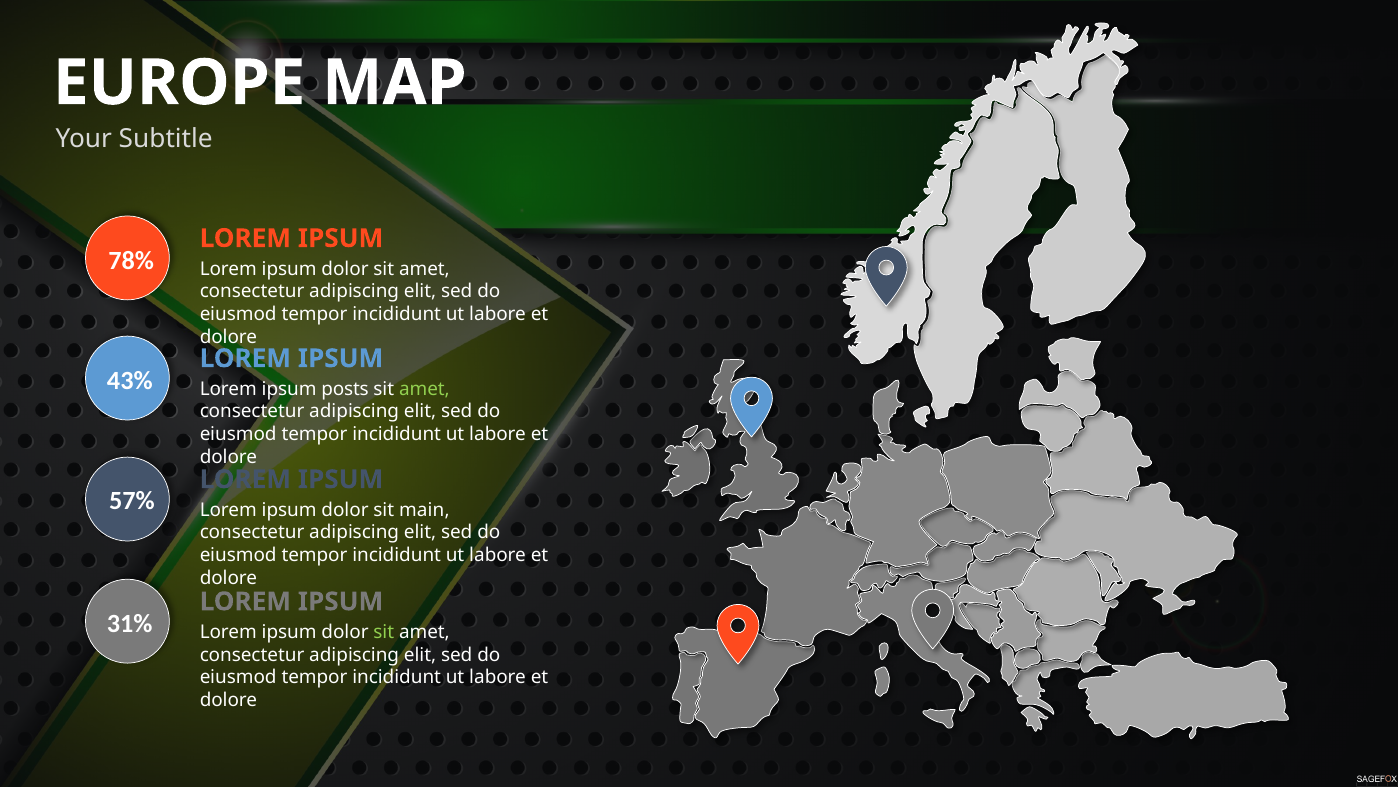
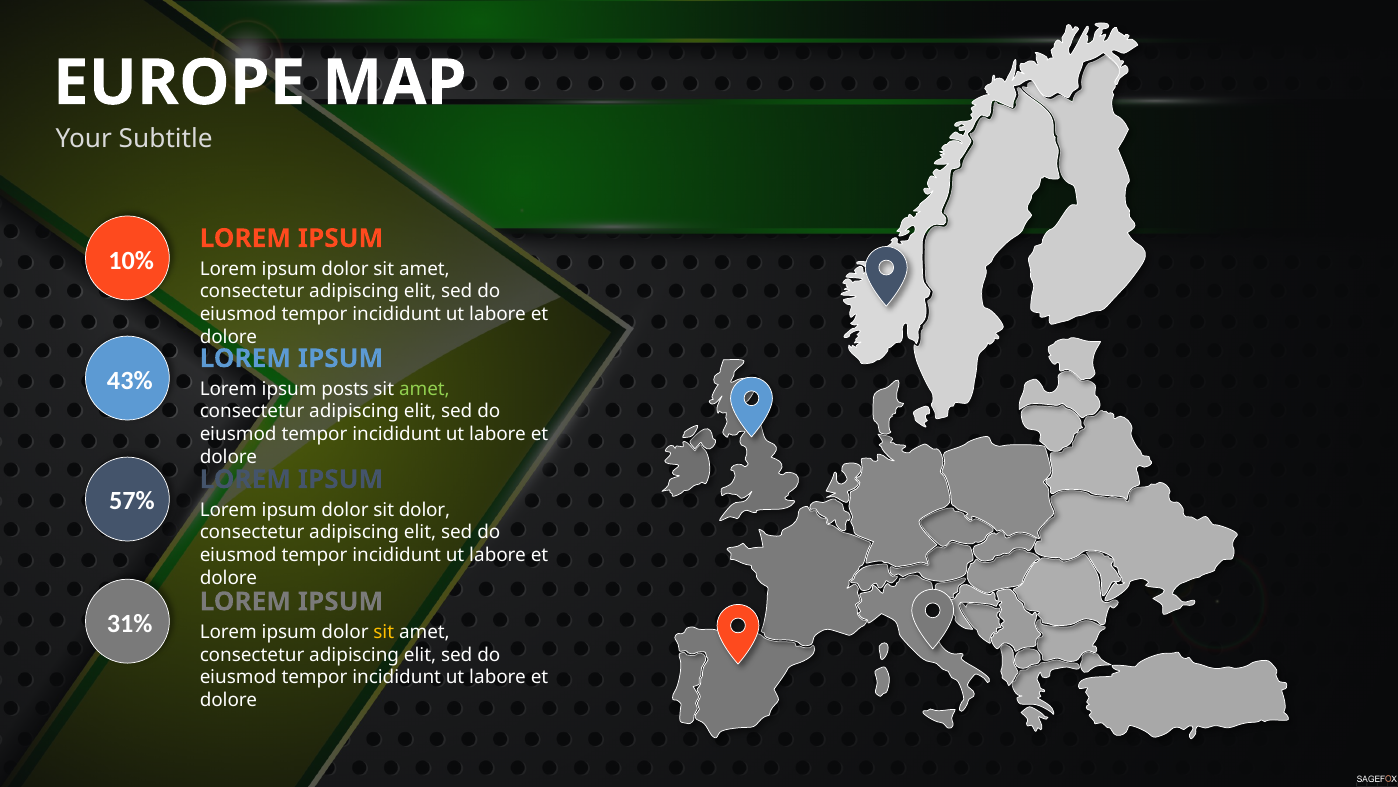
78%: 78% -> 10% (131, 261)
sit main: main -> dolor (424, 509)
sit colour: light green -> yellow (384, 632)
